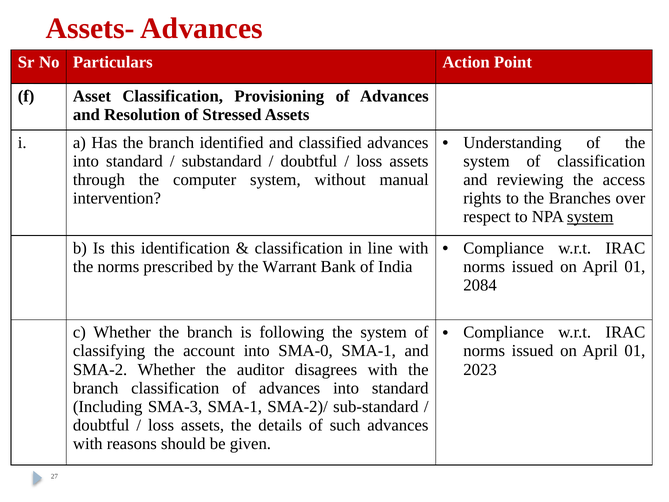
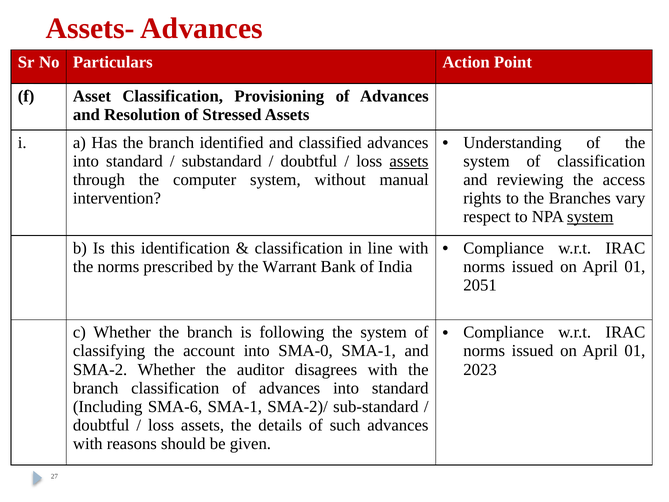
assets underline: none -> present (409, 161)
over: over -> vary (630, 198)
2084: 2084 -> 2051 (480, 285)
SMA-3: SMA-3 -> SMA-6 (175, 406)
